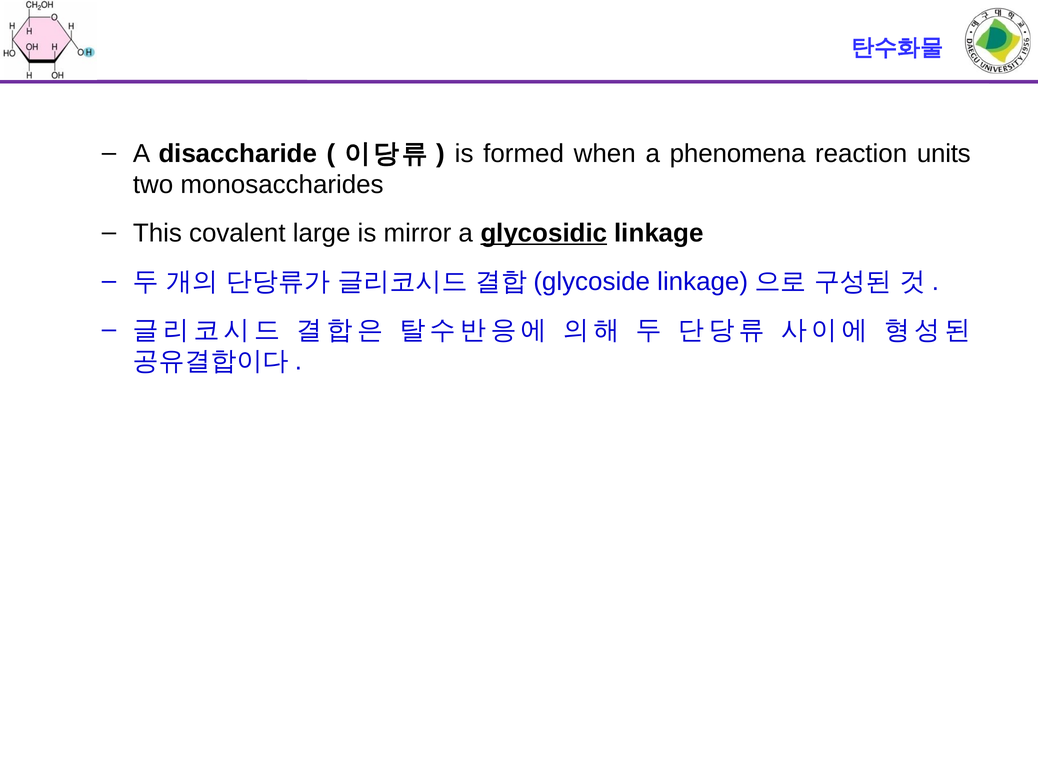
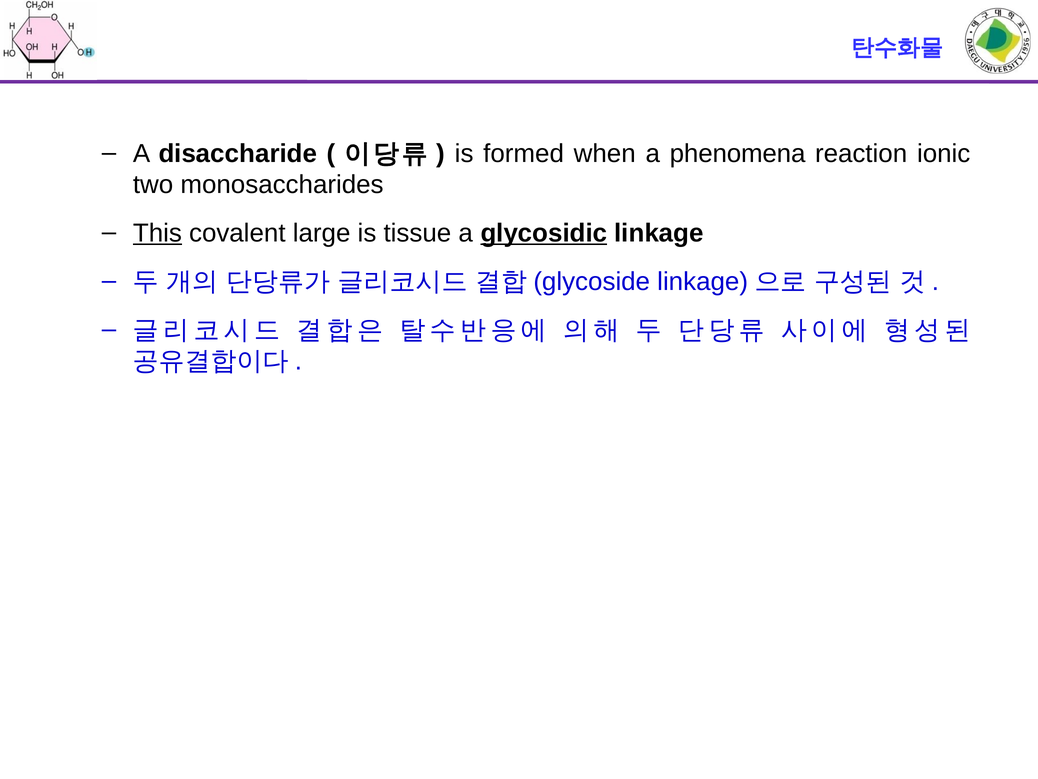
units: units -> ionic (944, 153)
This underline: none -> present (157, 233)
mirror: mirror -> tissue (417, 233)
